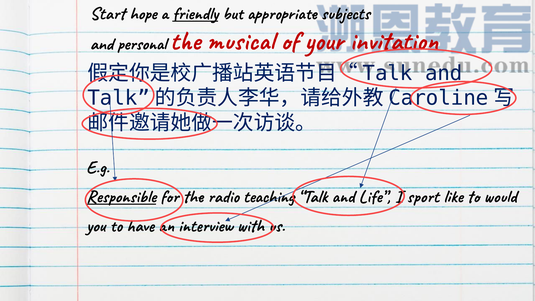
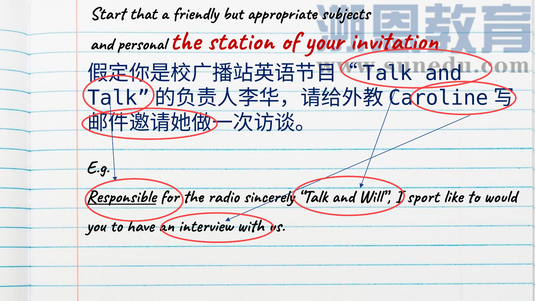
hope: hope -> that (143, 13)
friendly underline: present -> none (195, 13)
musical: musical -> station (240, 41)
teaching: teaching -> sincerely (269, 196)
Life: Life -> Will (375, 196)
